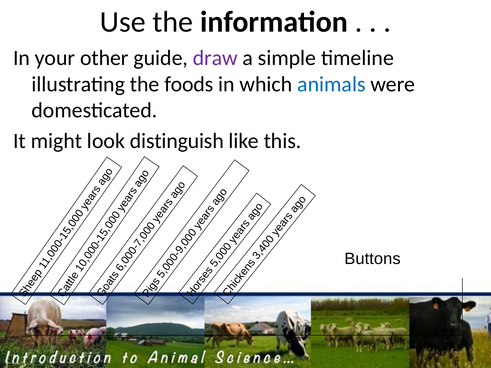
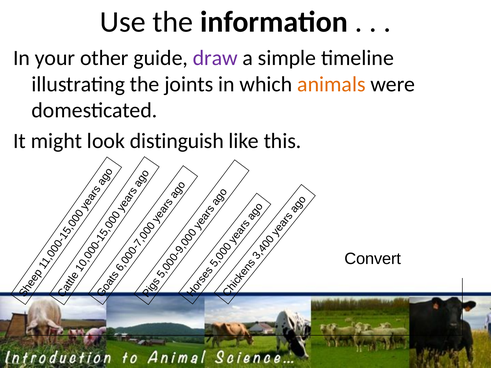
foods: foods -> joints (189, 84)
animals colour: blue -> orange (331, 84)
Buttons: Buttons -> Convert (373, 259)
